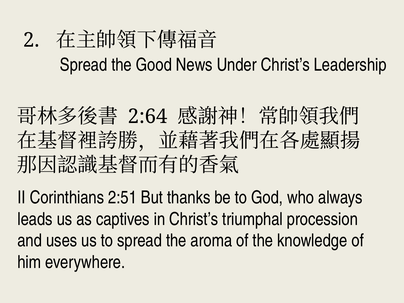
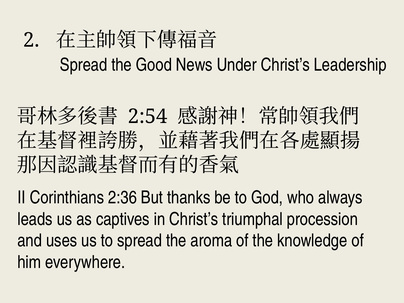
2:64: 2:64 -> 2:54 (148, 117)
2:51: 2:51 -> 2:36 (123, 198)
